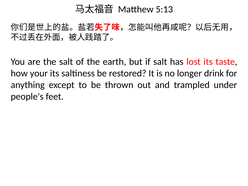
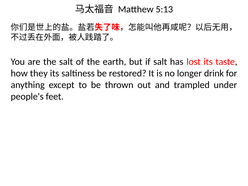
your: your -> they (39, 73)
